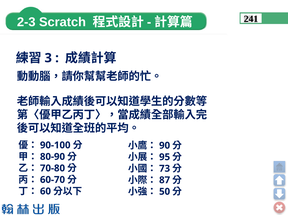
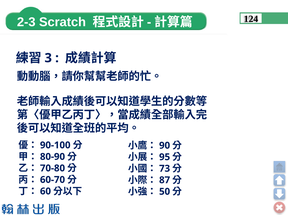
241: 241 -> 124 (251, 19)
